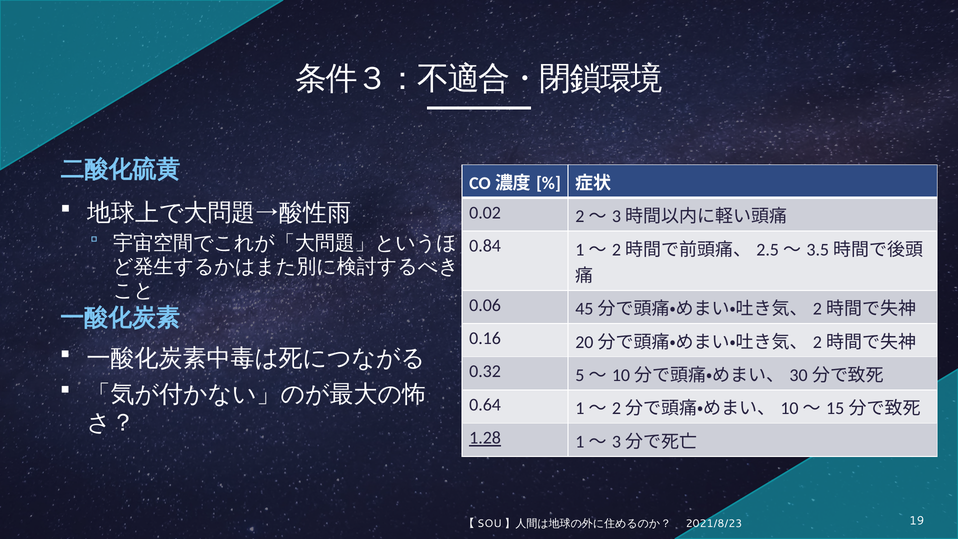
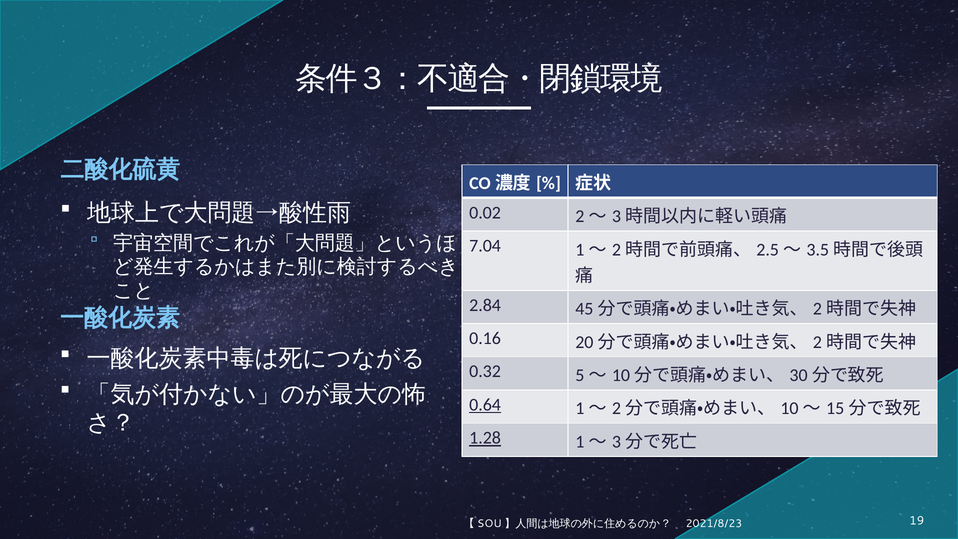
0.84: 0.84 -> 7.04 (485, 246)
0.06: 0.06 -> 2.84 (485, 305)
0.64 underline: none -> present (485, 405)
